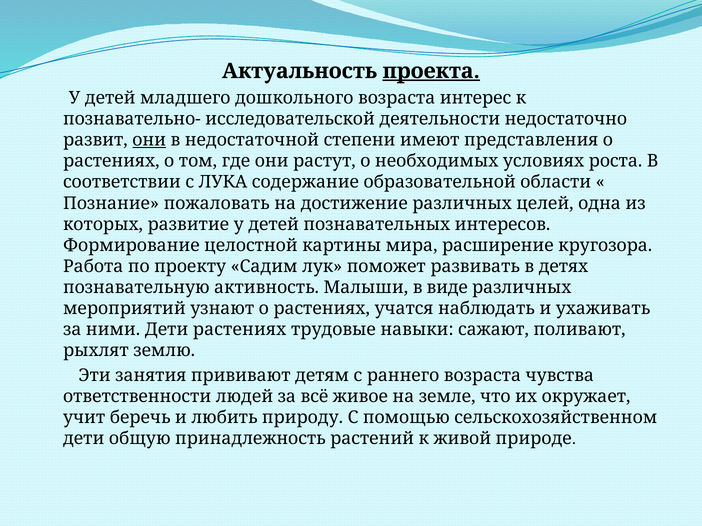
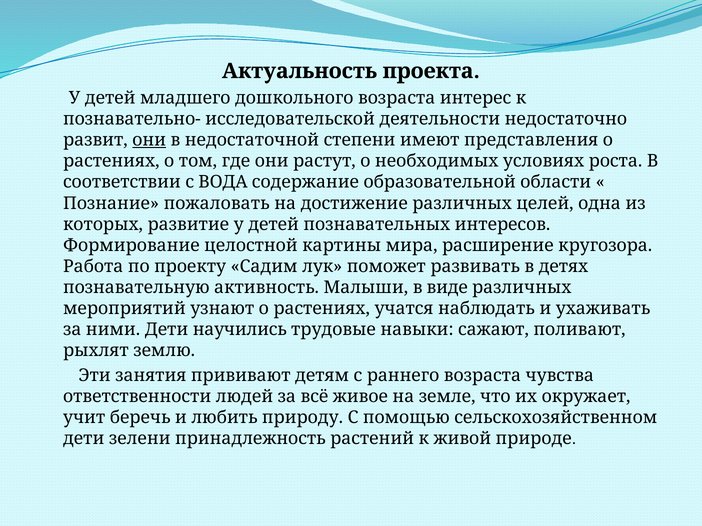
проекта underline: present -> none (431, 71)
ЛУКА: ЛУКА -> ВОДА (223, 182)
Дети растениях: растениях -> научились (240, 330)
общую: общую -> зелени (140, 439)
